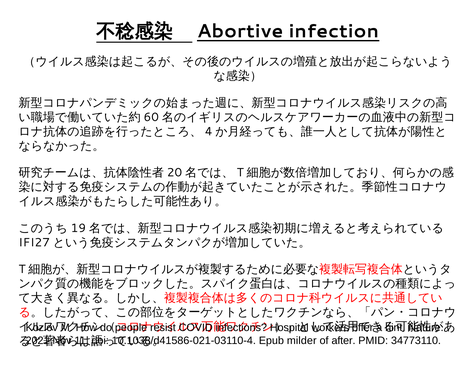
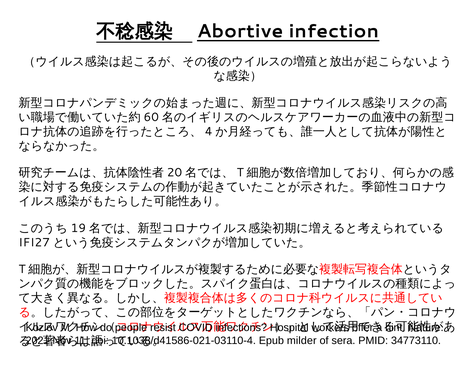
after: after -> sera (343, 340)
